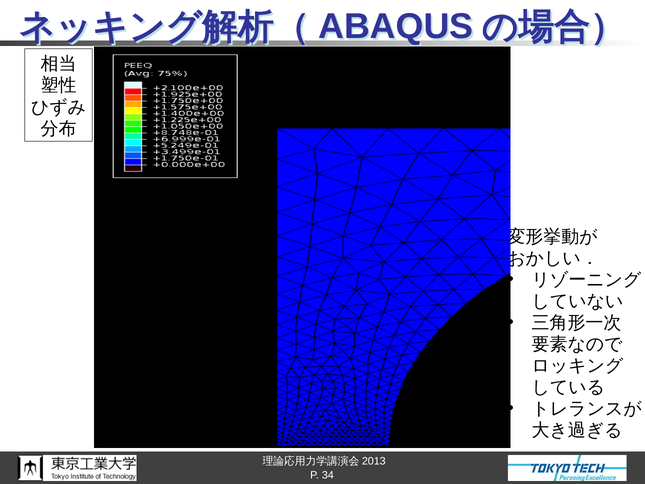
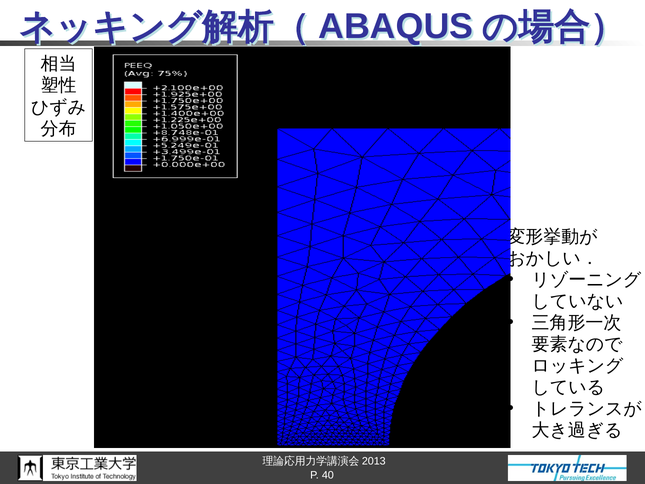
34: 34 -> 40 (328, 475)
